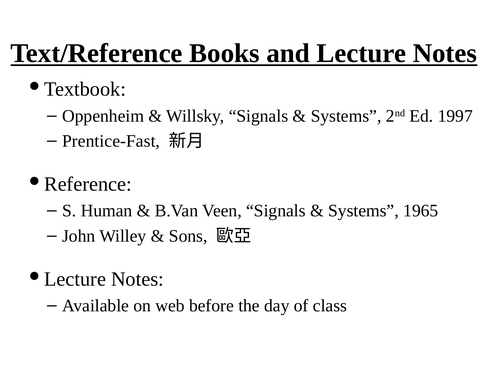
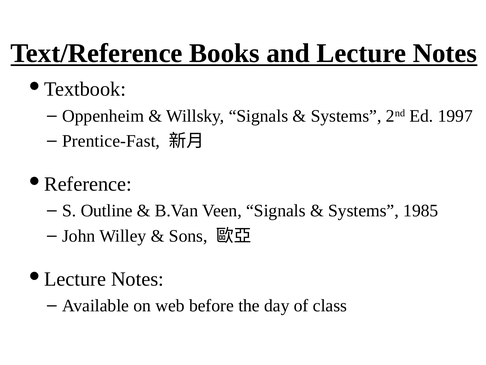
Human: Human -> Outline (107, 210)
1965: 1965 -> 1985 (421, 210)
